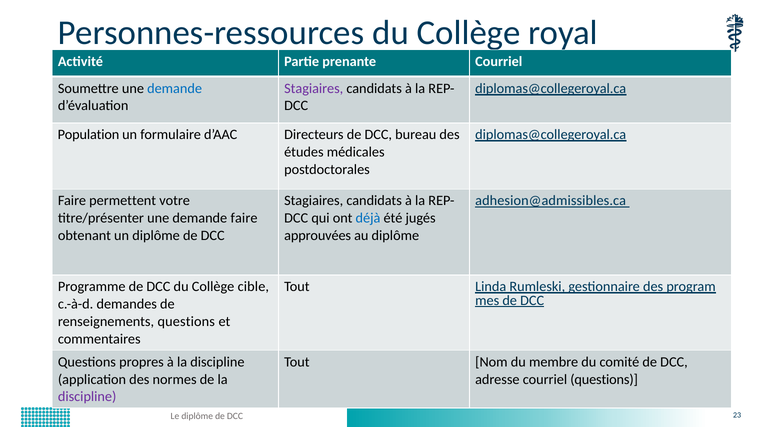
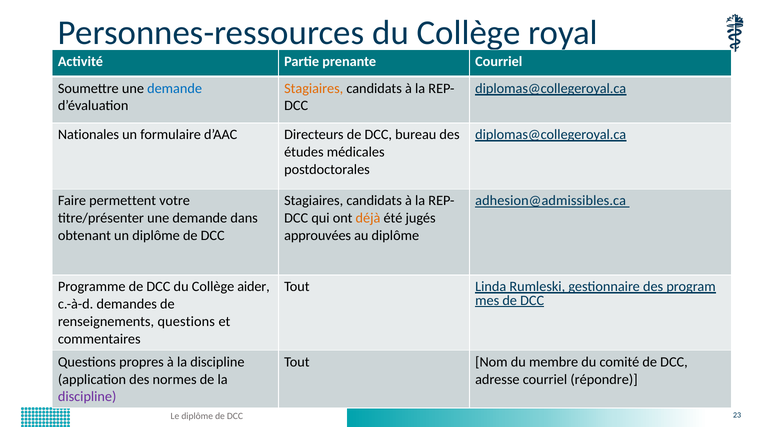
Stagiaires colour: purple -> orange (314, 88)
Population: Population -> Nationales (88, 135)
demande faire: faire -> dans (244, 218)
déjà colour: blue -> orange (368, 218)
cible: cible -> aider (253, 287)
courriel questions: questions -> répondre (604, 380)
